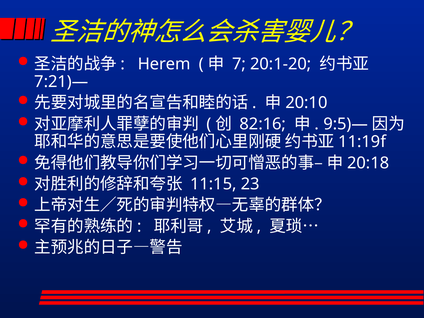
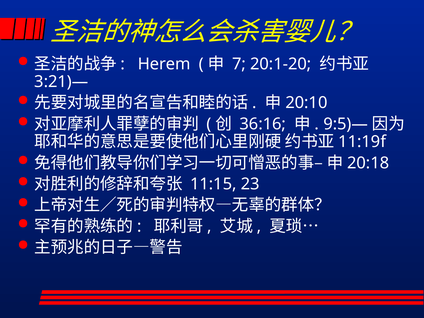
7:21)—: 7:21)— -> 3:21)— (61, 82)
82:16: 82:16 -> 36:16 (263, 124)
